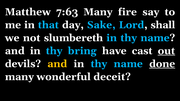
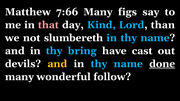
7:63: 7:63 -> 7:66 (67, 12)
fire: fire -> figs (127, 12)
that colour: light blue -> pink (48, 25)
Sake: Sake -> Kind (101, 25)
shall: shall -> than (163, 25)
out underline: present -> none (166, 51)
deceit: deceit -> follow (112, 77)
